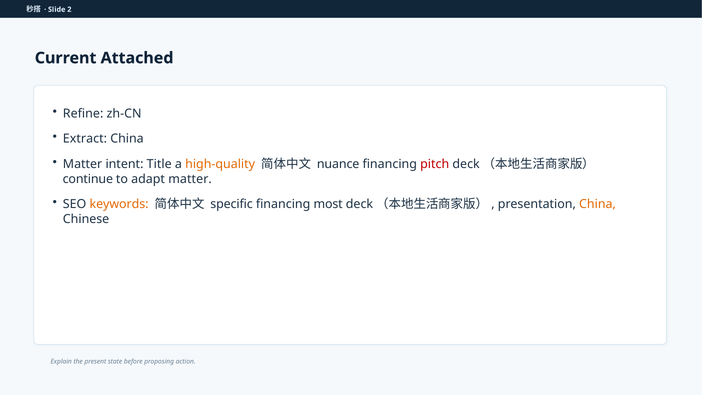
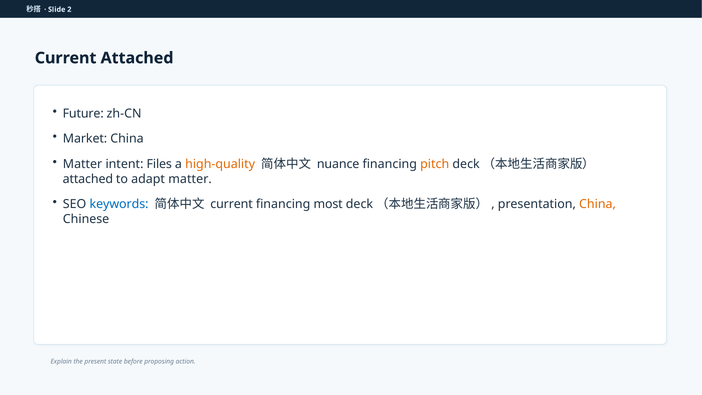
Refine: Refine -> Future (83, 114)
Extract: Extract -> Market (85, 139)
Title: Title -> Files (159, 164)
pitch colour: red -> orange (435, 164)
continue: continue -> attached (88, 179)
keywords colour: orange -> blue (119, 204)
specific: specific -> current (232, 204)
